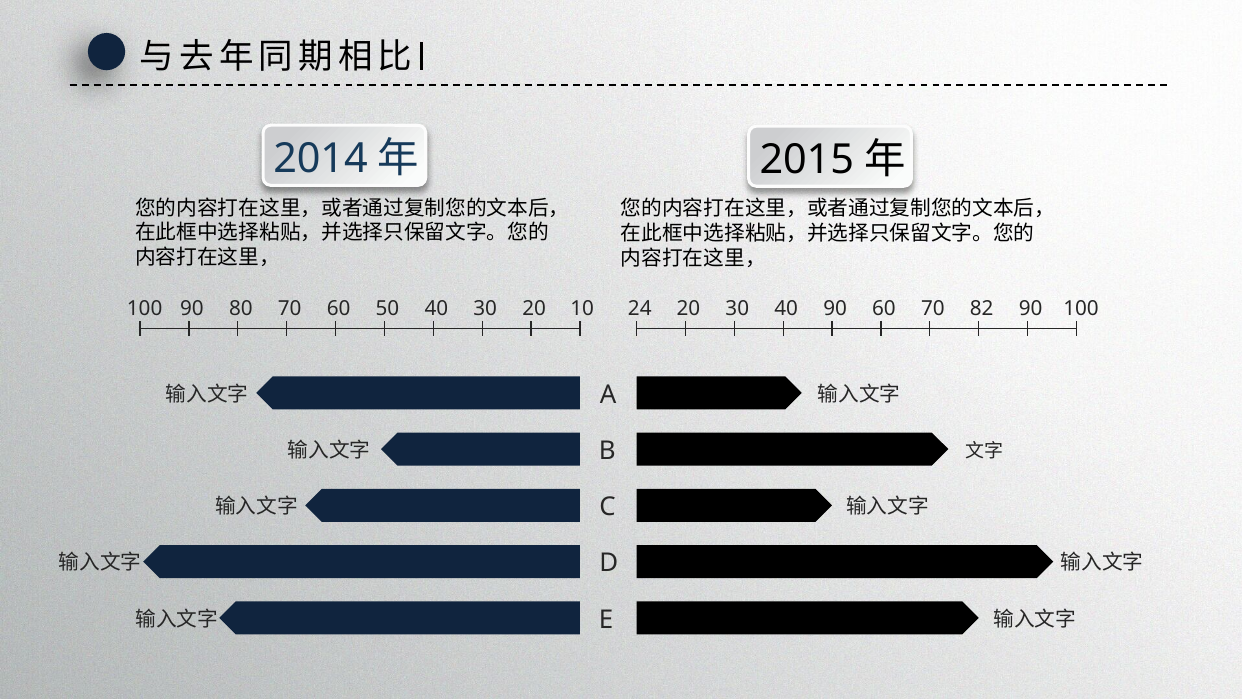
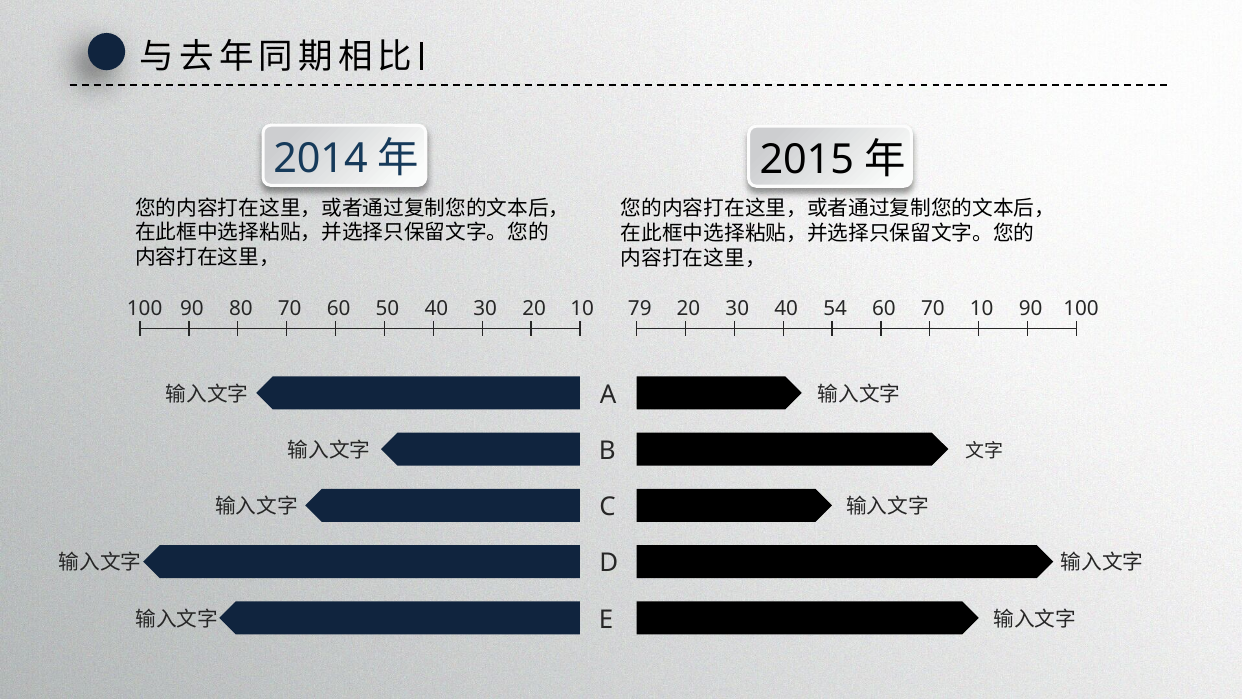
24: 24 -> 79 (640, 309)
40 90: 90 -> 54 (835, 309)
70 82: 82 -> 10 (982, 309)
